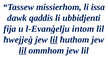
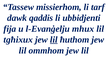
issa: issa -> tarf (98, 7)
intom: intom -> mhux (83, 29)
ħwejjeġ: ħwejjeġ -> tgħixux (18, 40)
lil underline: present -> none (23, 51)
